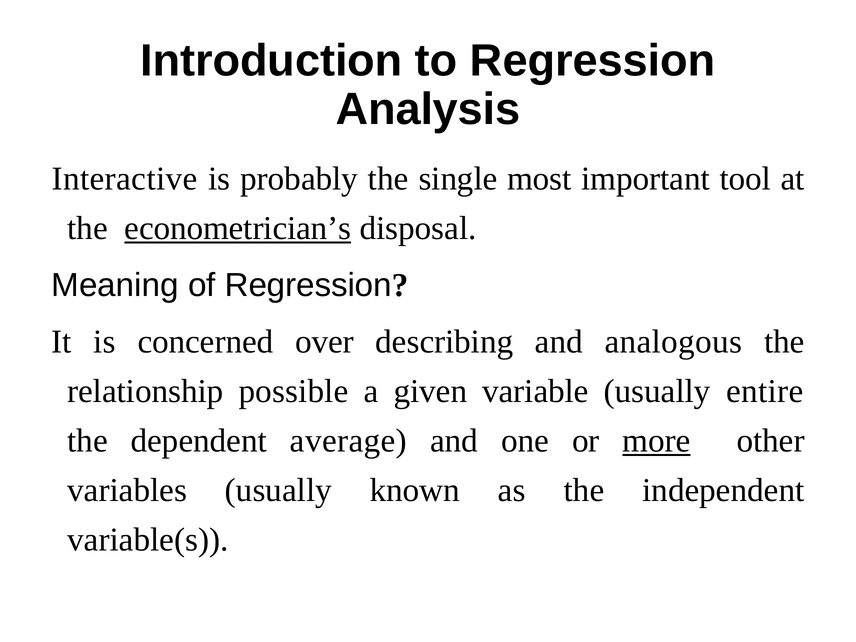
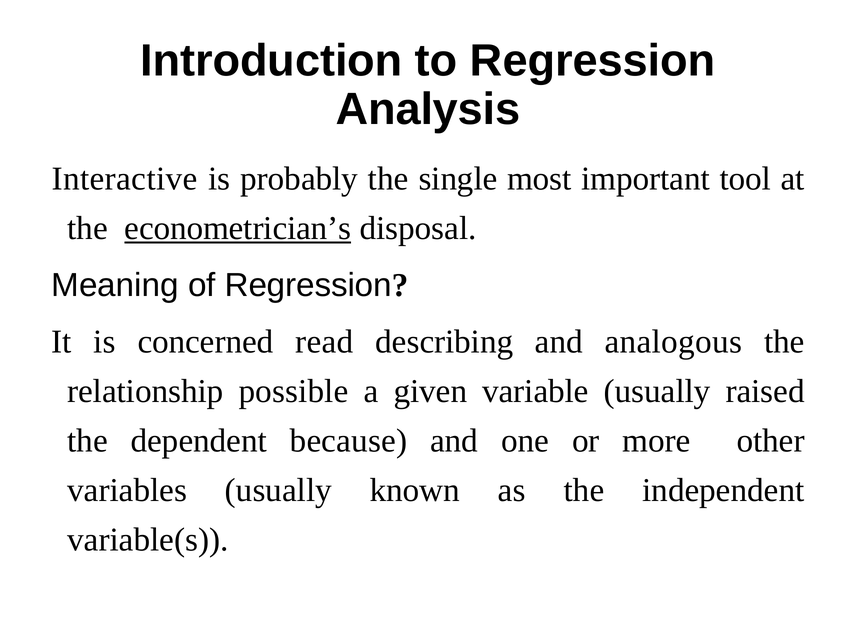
over: over -> read (324, 342)
entire: entire -> raised (765, 391)
average: average -> because (348, 441)
more underline: present -> none (656, 441)
